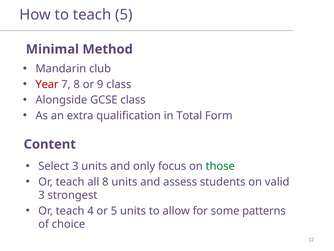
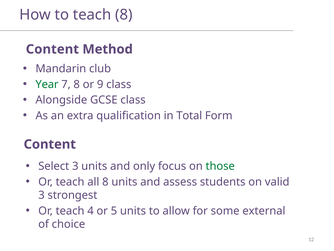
teach 5: 5 -> 8 (124, 15)
Minimal: Minimal -> Content (52, 49)
Year colour: red -> green (47, 84)
patterns: patterns -> external (264, 210)
